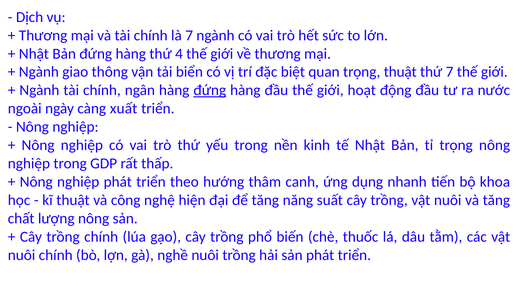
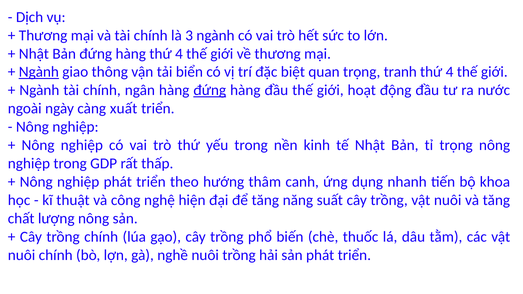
là 7: 7 -> 3 (189, 35)
Ngành underline: none -> present (39, 72)
trọng thuật: thuật -> tranh (400, 72)
7: 7 -> 4 (450, 72)
